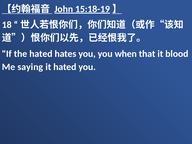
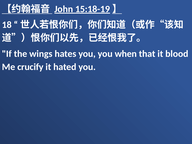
the hated: hated -> wings (41, 54)
saying: saying -> crucify (30, 67)
